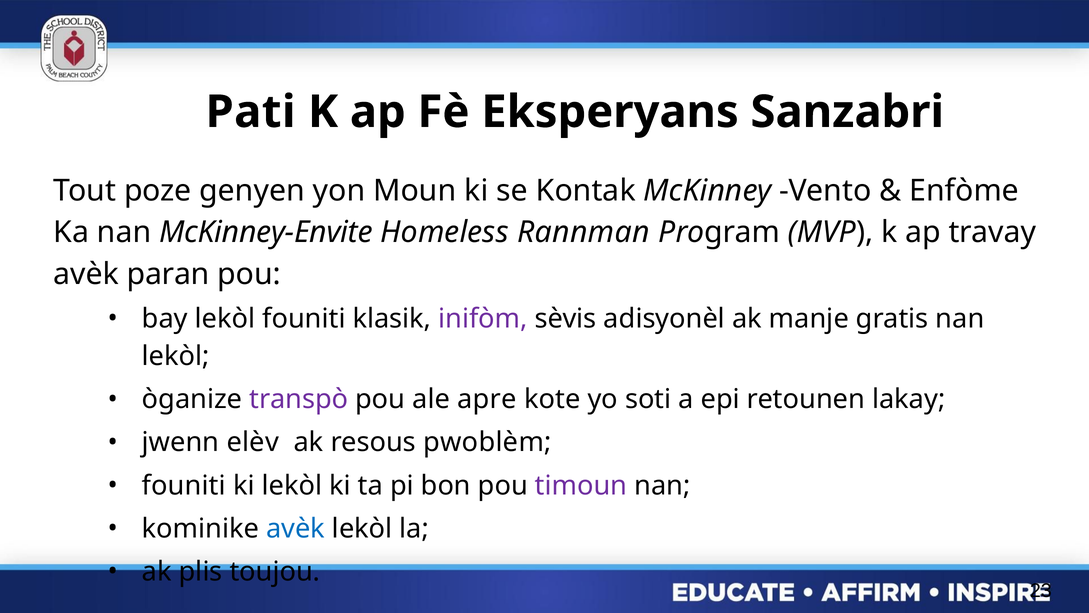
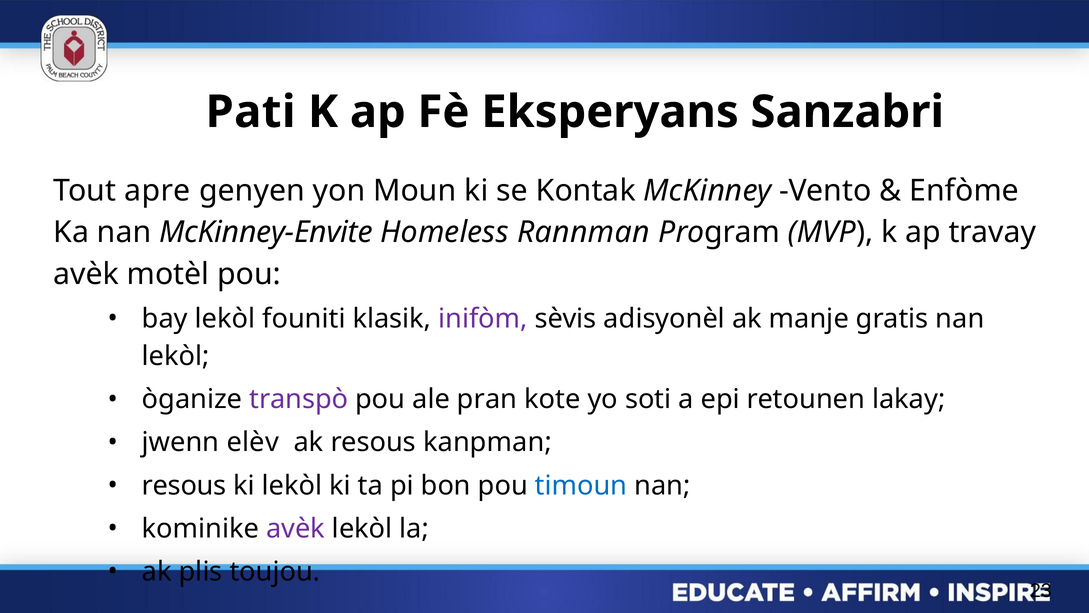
poze: poze -> apre (157, 190)
paran: paran -> motèl (168, 274)
apre: apre -> pran (487, 399)
pwoblèm: pwoblèm -> kanpman (488, 442)
founiti: founiti -> resous (184, 485)
timoun colour: purple -> blue (581, 485)
avèk colour: blue -> purple (295, 528)
